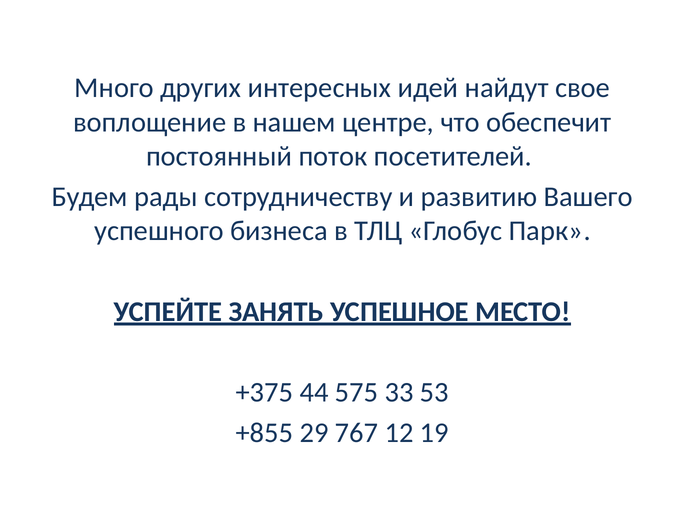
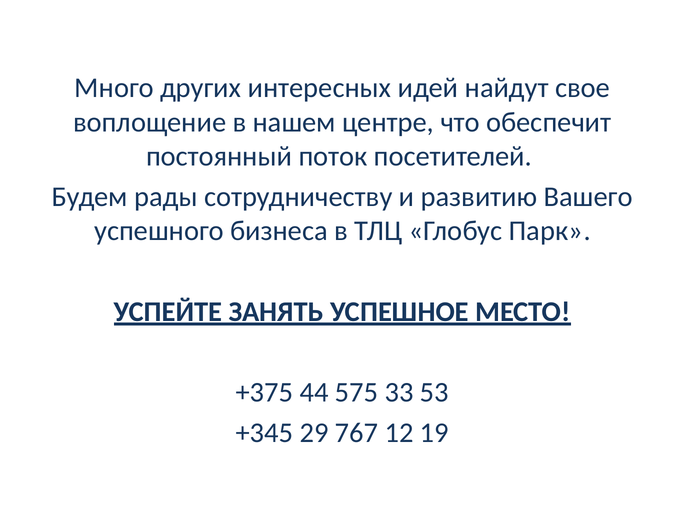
+855: +855 -> +345 (264, 433)
